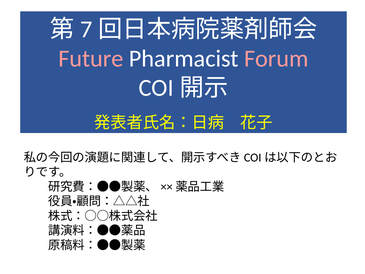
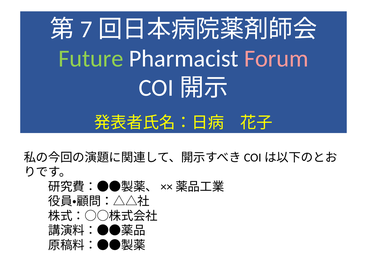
Future colour: pink -> light green (91, 59)
